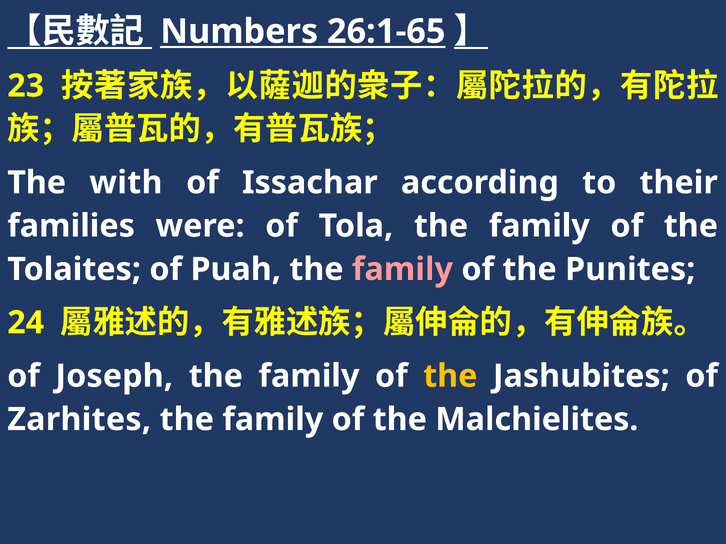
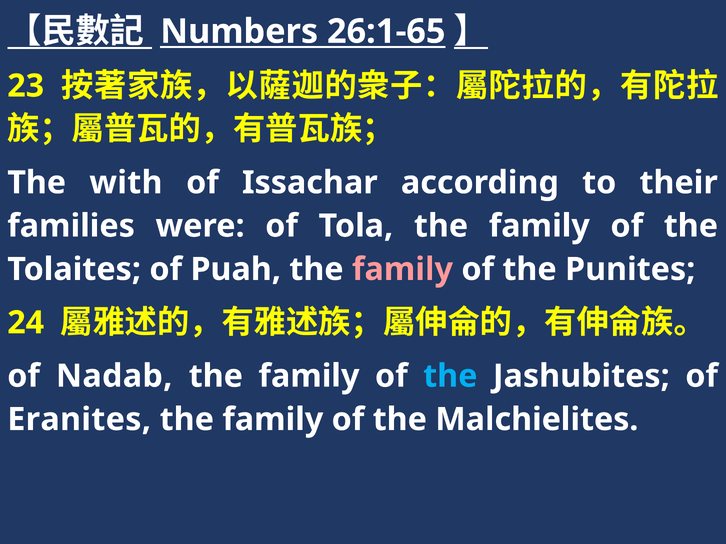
Joseph: Joseph -> Nadab (114, 376)
the colour: yellow -> light blue (450, 376)
Zarhites: Zarhites -> Eranites (79, 420)
